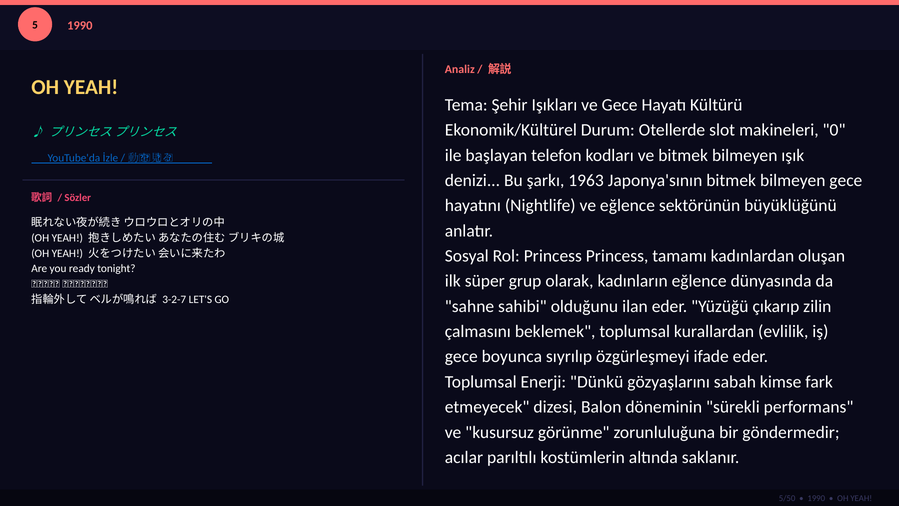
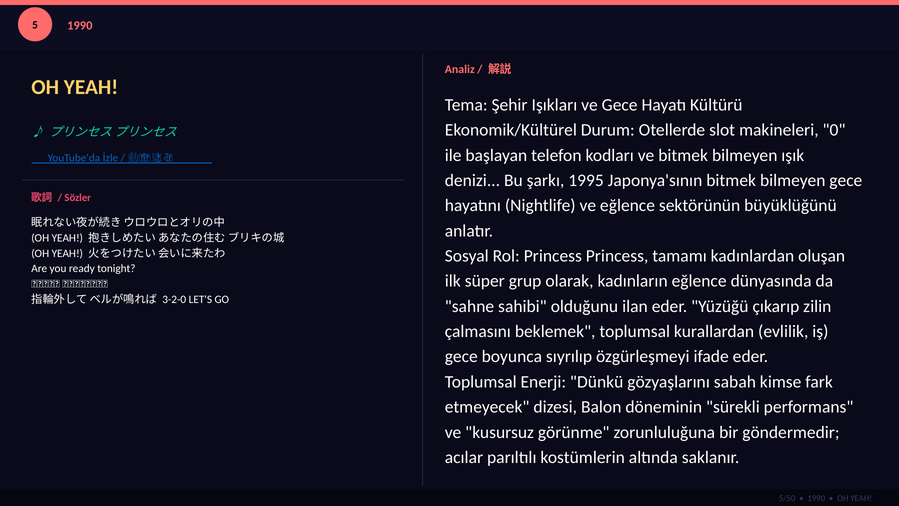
1963: 1963 -> 1995 (586, 180)
3-2-7: 3-2-7 -> 3-2-0 (174, 299)
